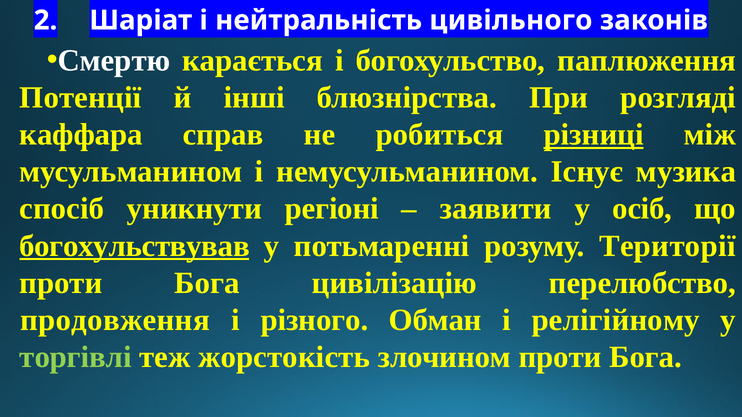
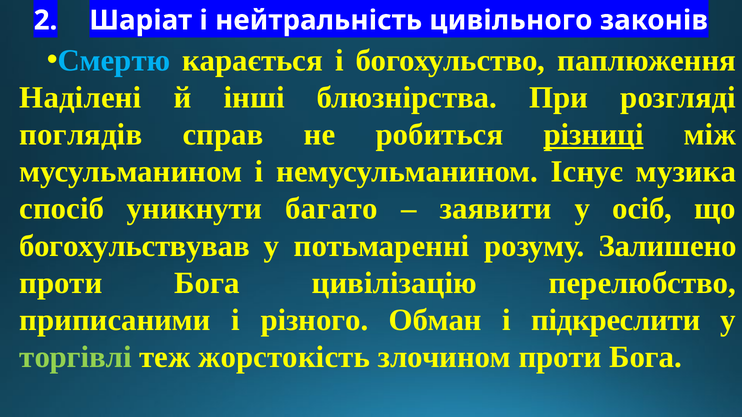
Смертю colour: white -> light blue (114, 61)
Потенції: Потенції -> Наділені (80, 98)
каффара: каффара -> поглядів (81, 135)
регіоні: регіоні -> багато (332, 209)
богохульствував underline: present -> none (134, 246)
Території: Території -> Залишено (668, 246)
продовження: продовження -> приписаними (115, 320)
релігійному: релігійному -> підкреслити (616, 320)
